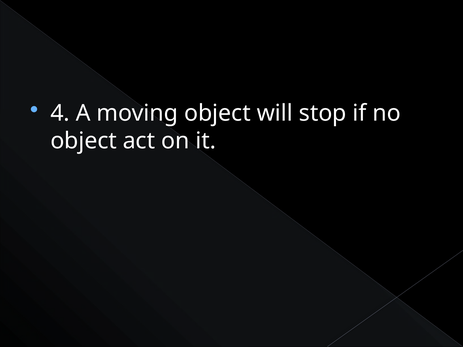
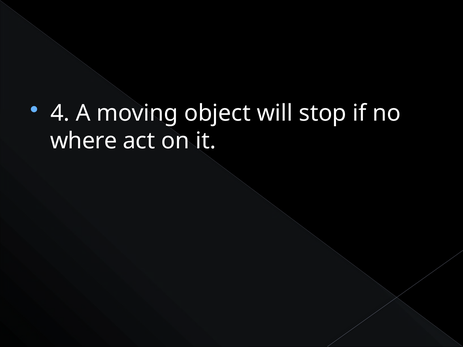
object: object -> where (84, 141)
